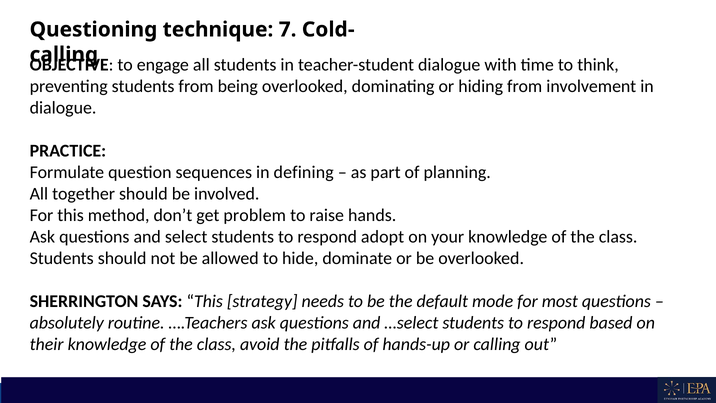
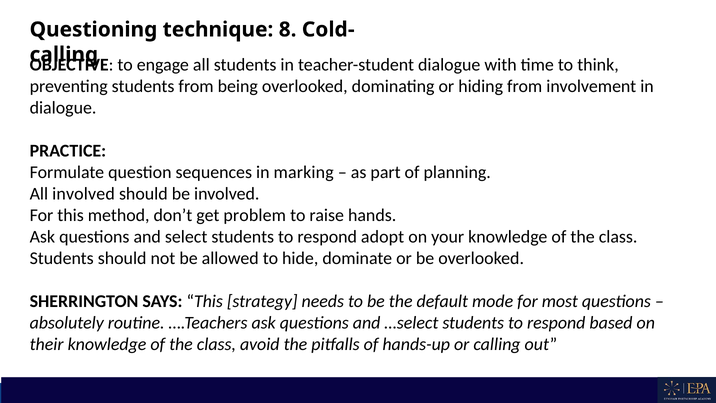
7: 7 -> 8 (288, 30)
defining: defining -> marking (304, 172)
All together: together -> involved (83, 194)
